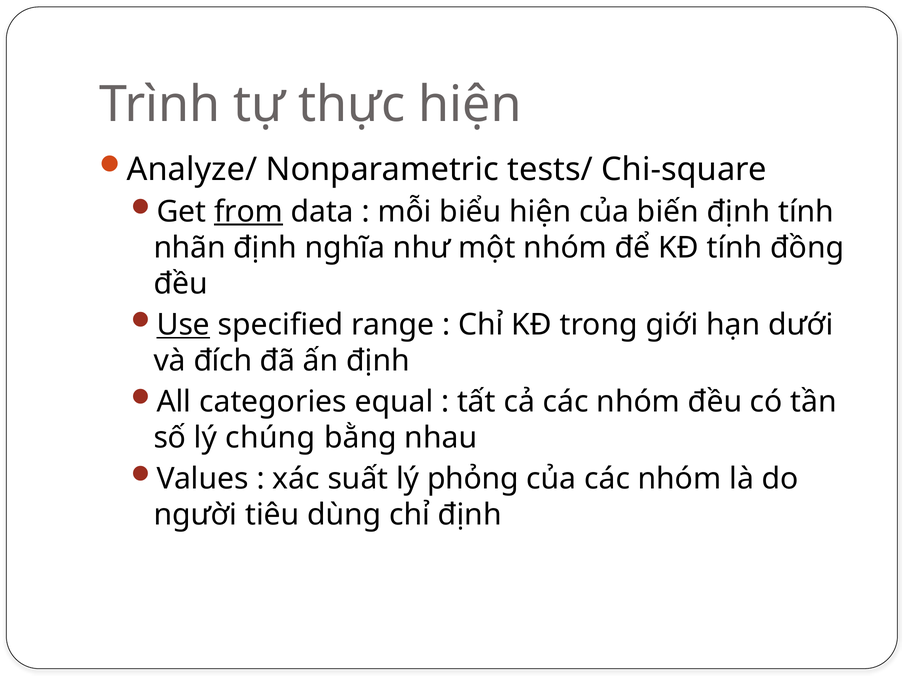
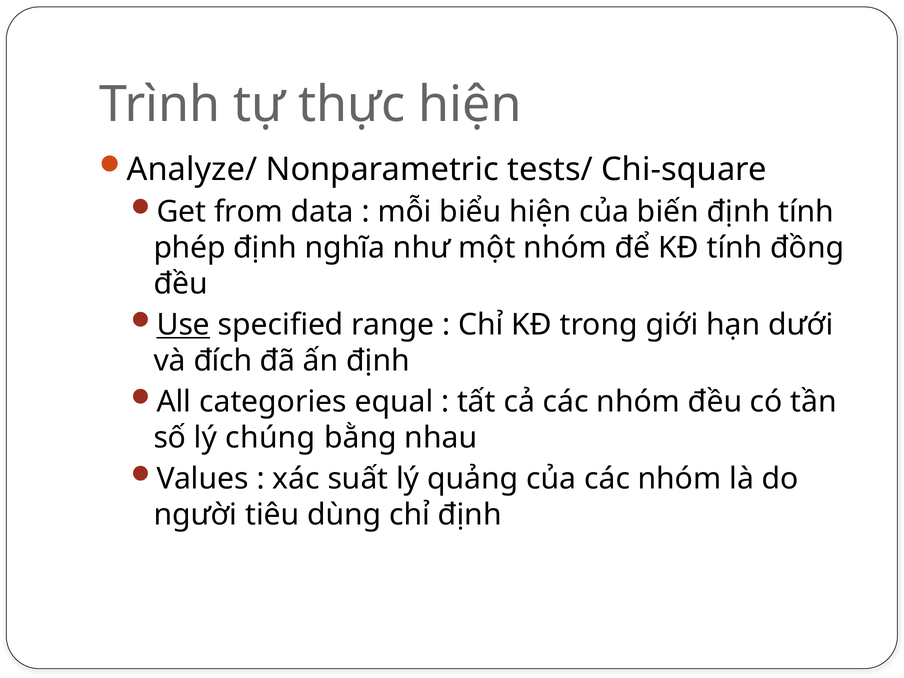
from underline: present -> none (249, 212)
nhãn: nhãn -> phép (190, 248)
phỏng: phỏng -> quảng (473, 479)
